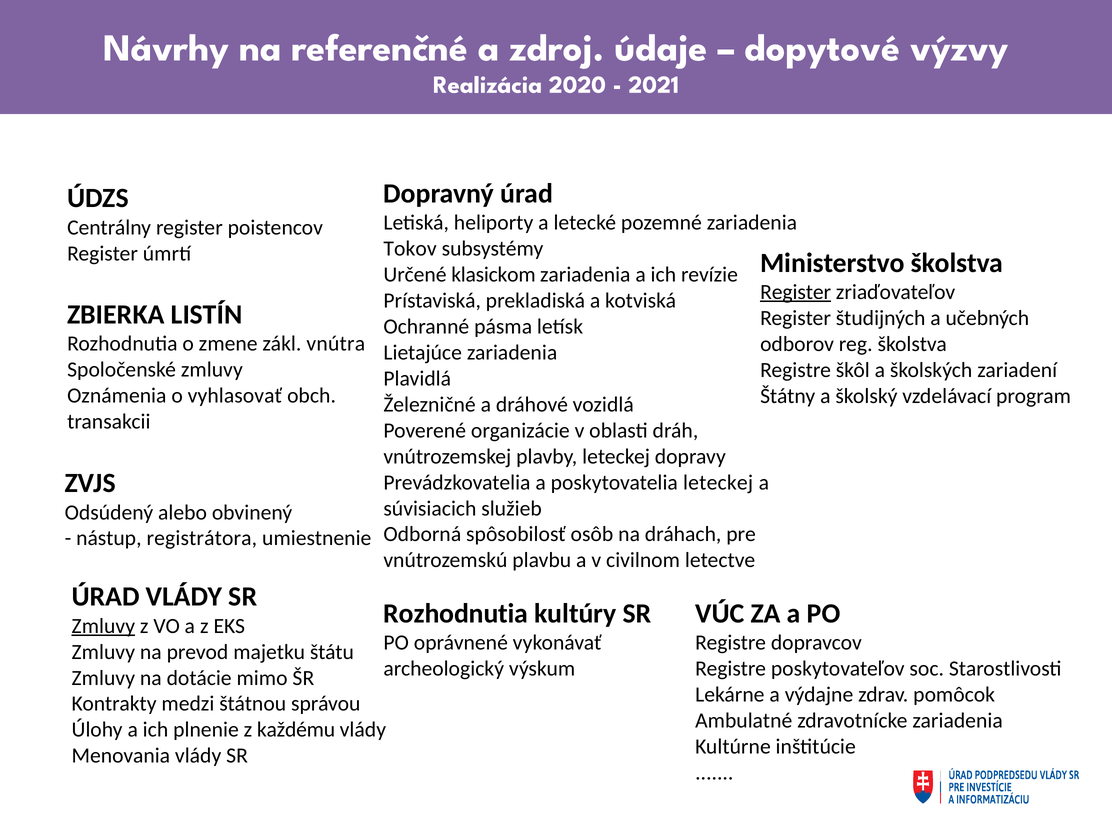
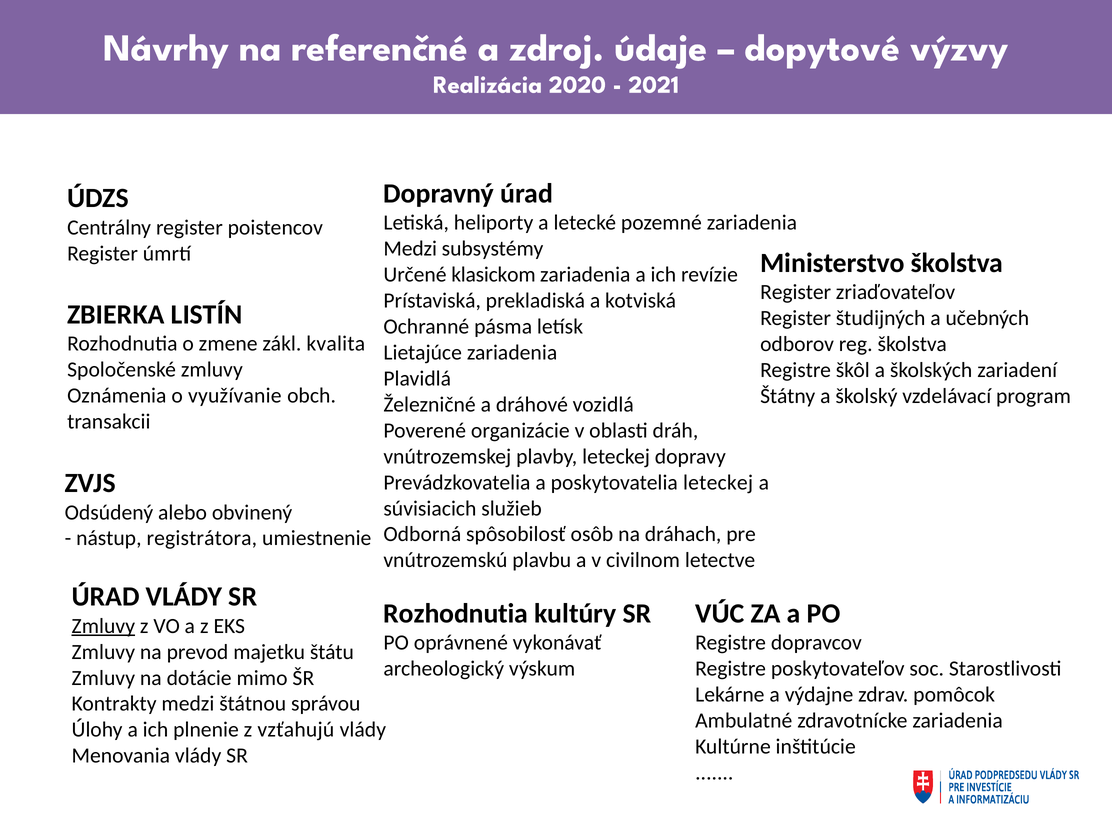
Tokov: Tokov -> Medzi (410, 249)
Register underline: present -> none (796, 292)
vnútra: vnútra -> kvalita (336, 344)
vyhlasovať: vyhlasovať -> využívanie (235, 396)
každému: každému -> vzťahujú (296, 730)
